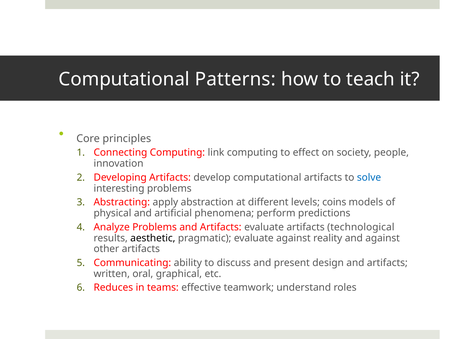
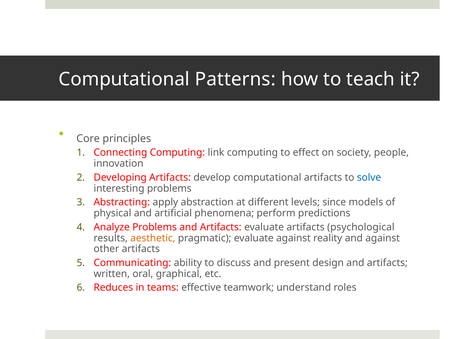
coins: coins -> since (334, 202)
technological: technological -> psychological (361, 227)
aesthetic colour: black -> orange (153, 238)
